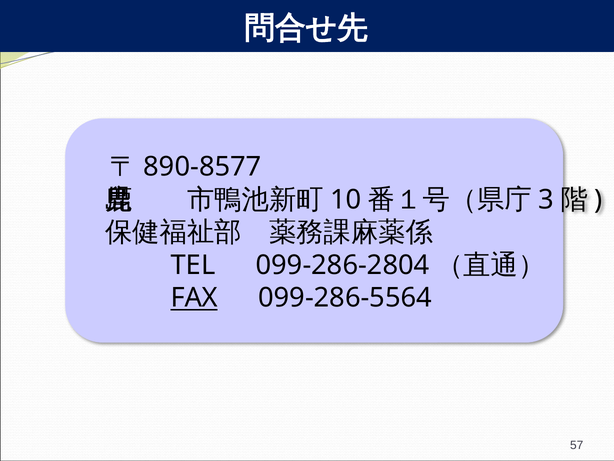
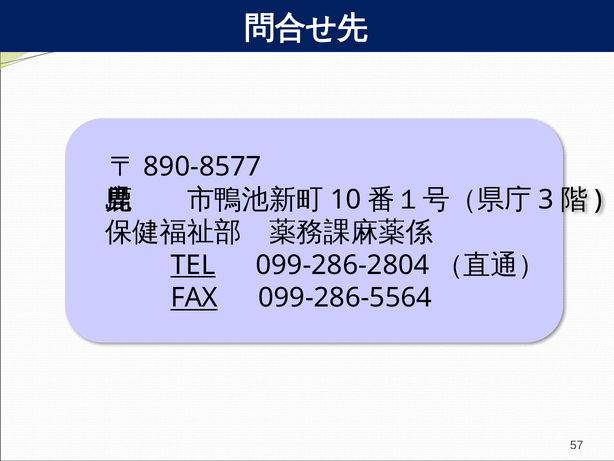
TEL underline: none -> present (193, 265)
